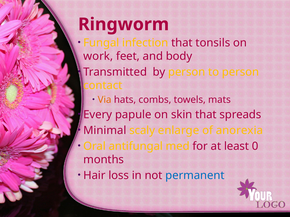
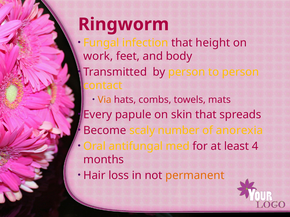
tonsils: tonsils -> height (213, 43)
Minimal: Minimal -> Become (105, 131)
enlarge: enlarge -> number (179, 131)
0: 0 -> 4 (255, 146)
permanent colour: blue -> orange (195, 176)
